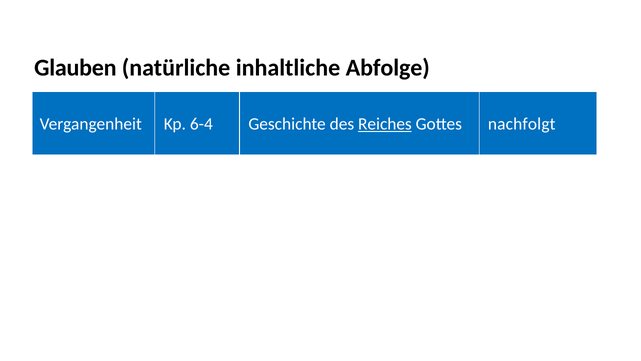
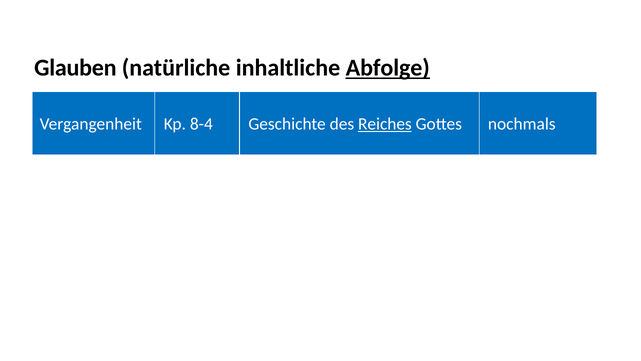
Abfolge underline: none -> present (388, 68)
6-4: 6-4 -> 8-4 (201, 124)
nachfolgt: nachfolgt -> nochmals (522, 124)
